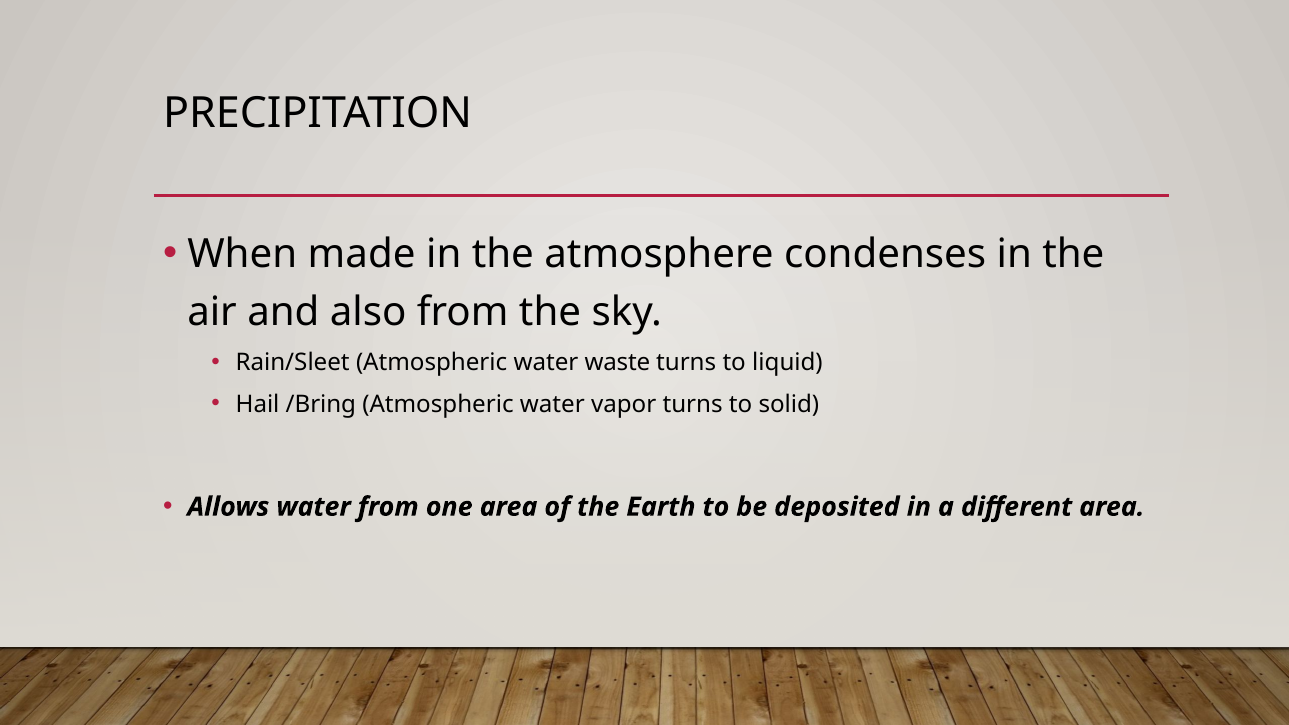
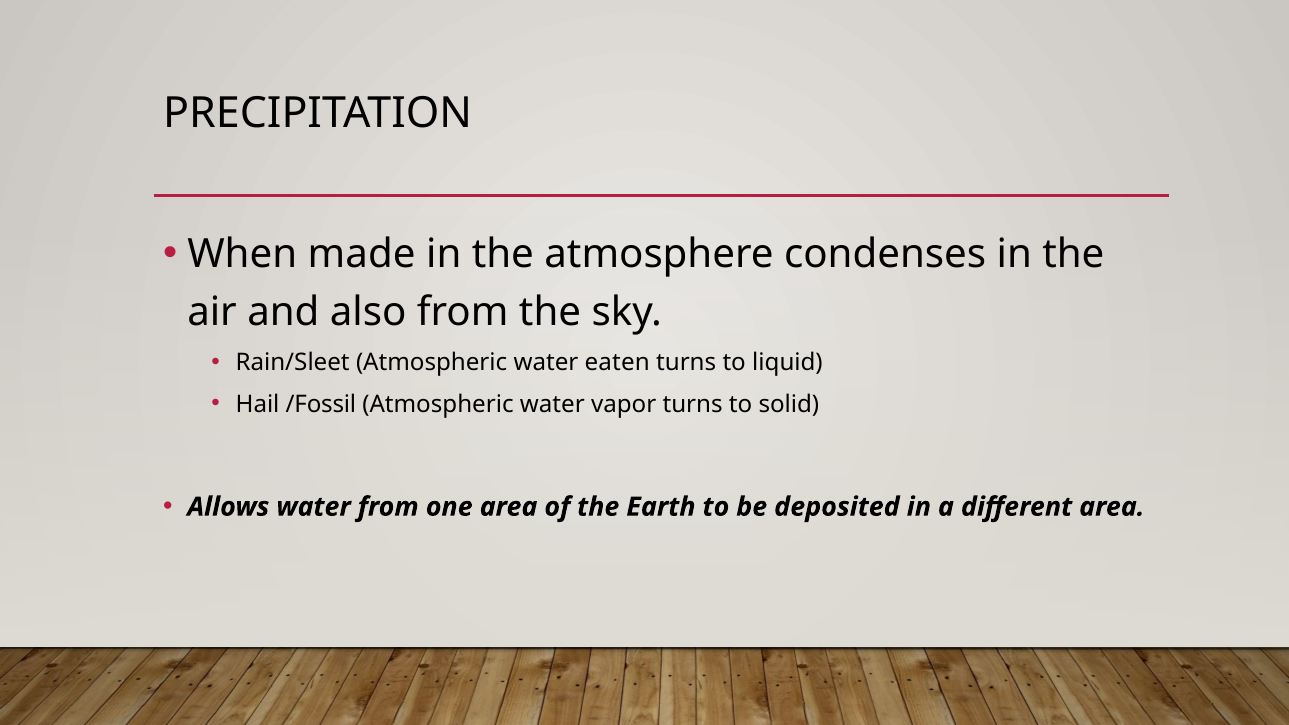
waste: waste -> eaten (617, 363)
/Bring: /Bring -> /Fossil (321, 404)
